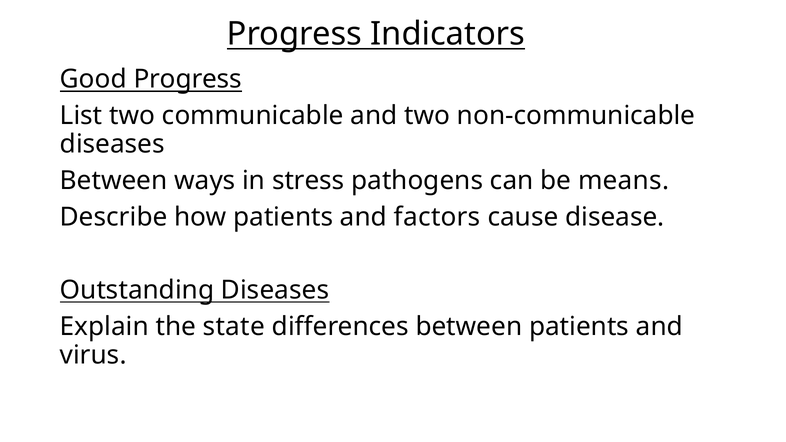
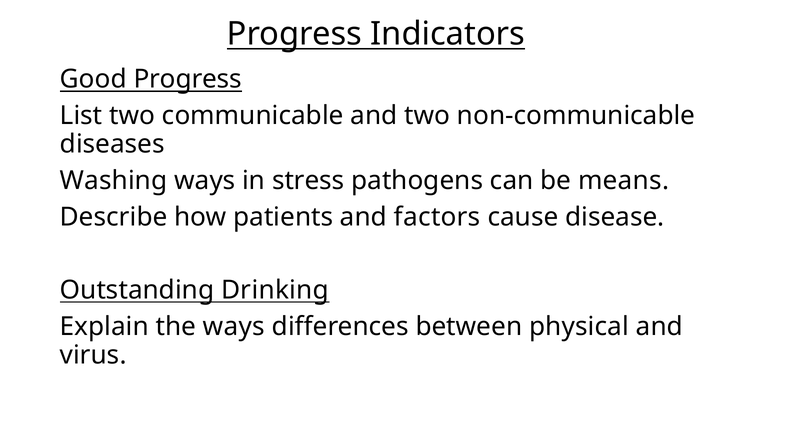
Between: Between -> Washing (114, 181)
Outstanding Diseases: Diseases -> Drinking (275, 290)
the state: state -> ways (234, 327)
between patients: patients -> physical (579, 327)
